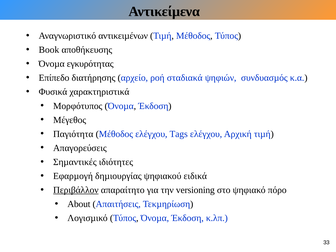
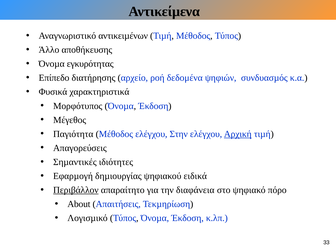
Book: Book -> Άλλο (49, 50)
σταδιακά: σταδιακά -> δεδομένα (185, 78)
Tags: Tags -> Στην (179, 134)
Αρχική underline: none -> present (238, 134)
versioning: versioning -> διαφάνεια (195, 190)
